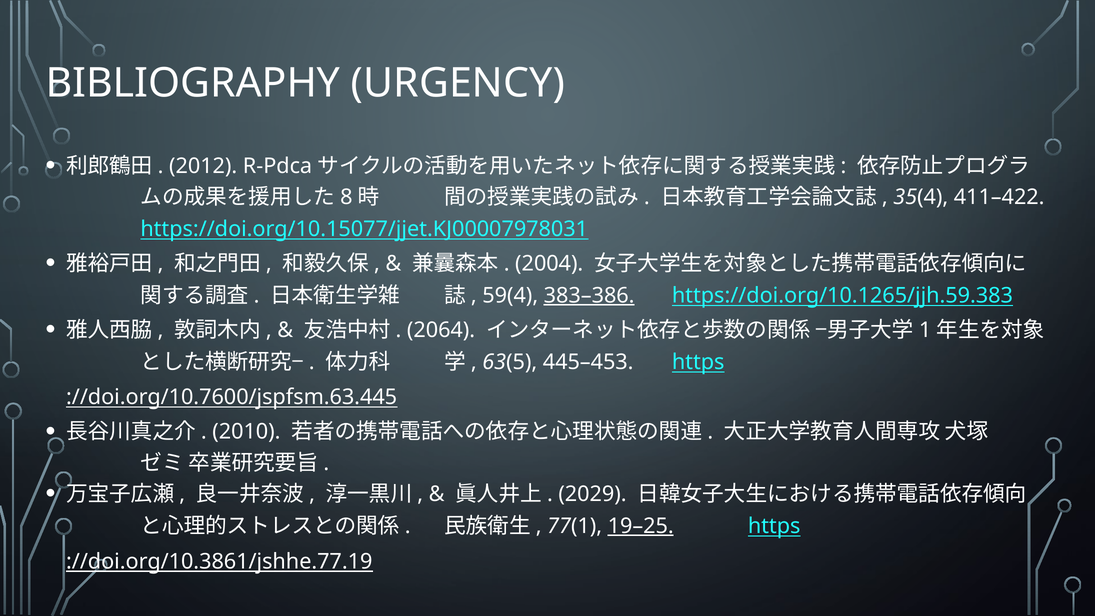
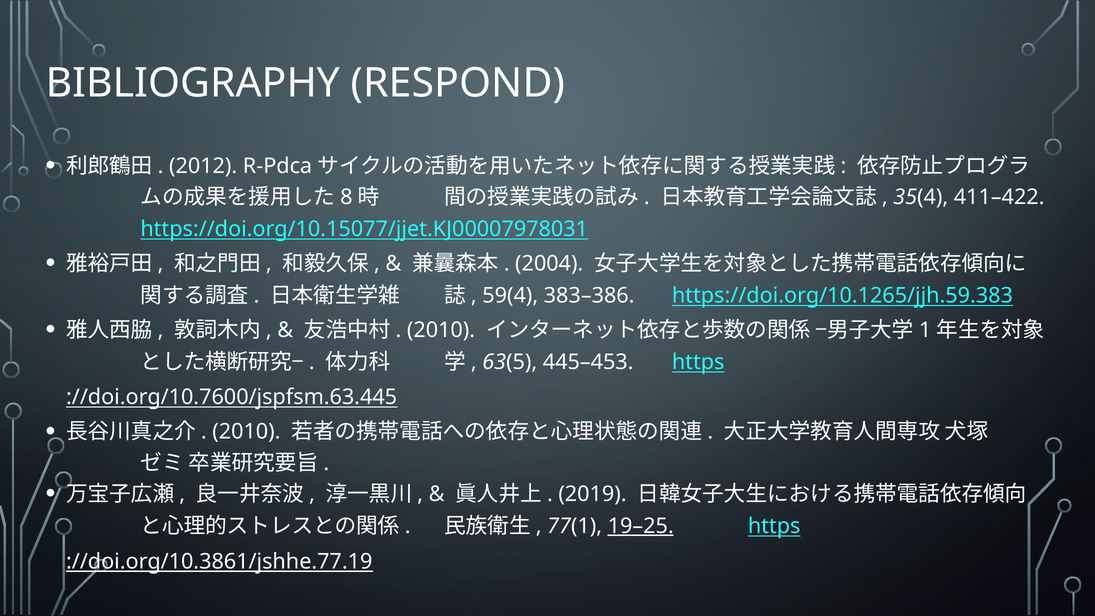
URGENCY: URGENCY -> RESPOND (458, 83)
383–386 underline: present -> none (589, 295)
2064: 2064 -> 2010 (441, 330)
2029: 2029 -> 2019 (592, 494)
